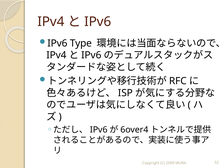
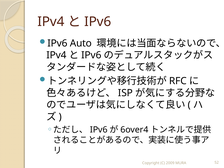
Type: Type -> Auto (81, 43)
